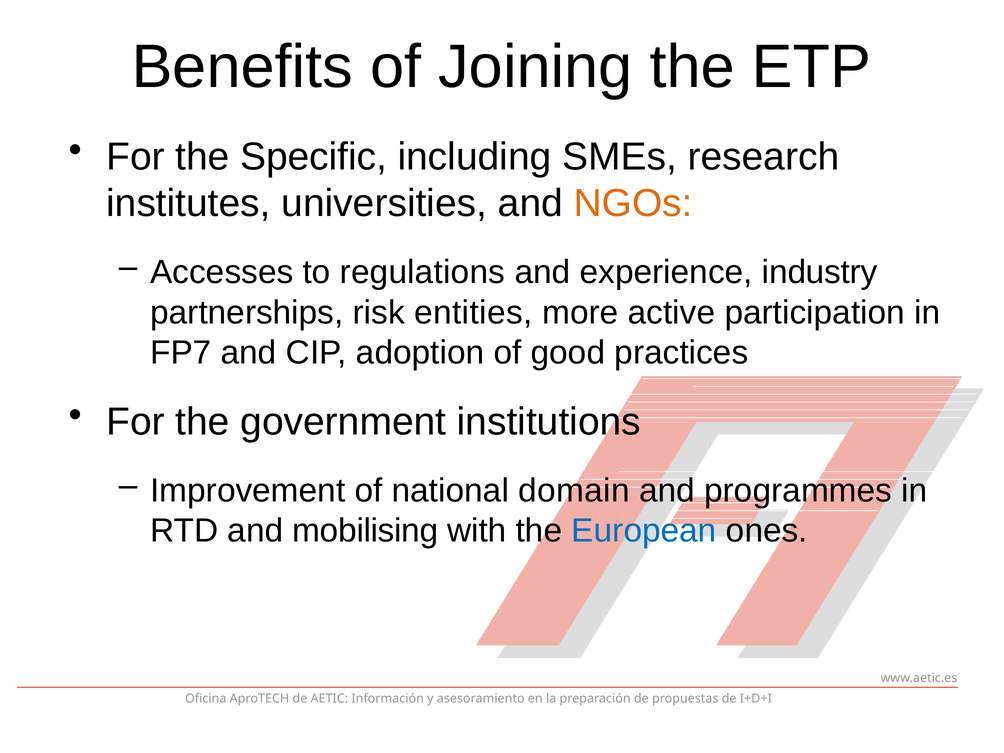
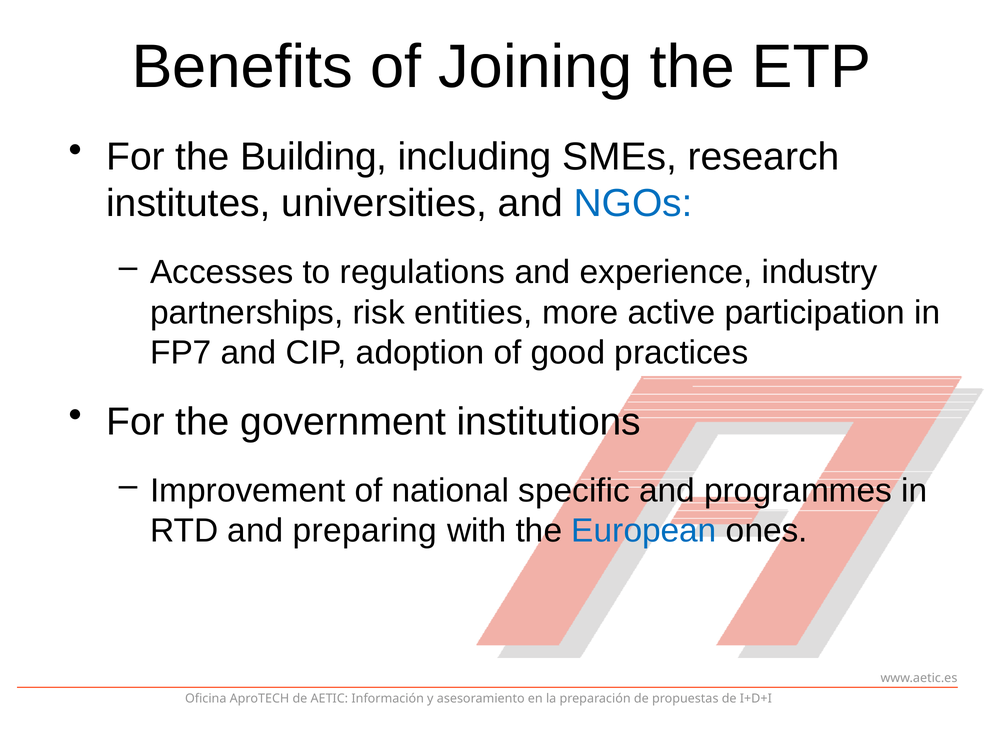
Specific: Specific -> Building (314, 157)
NGOs colour: orange -> blue (633, 204)
domain: domain -> specific (574, 490)
mobilising: mobilising -> preparing (365, 531)
